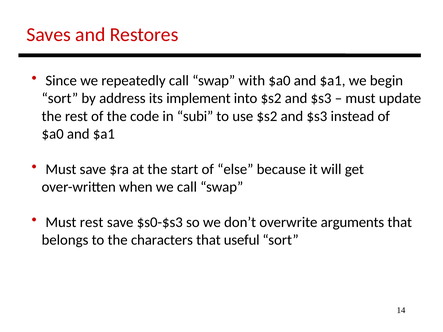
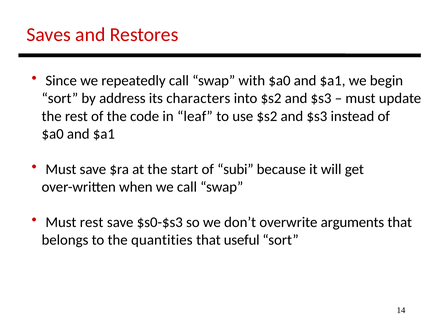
implement: implement -> characters (198, 99)
subi: subi -> leaf (195, 116)
else: else -> subi (235, 169)
characters: characters -> quantities (162, 240)
